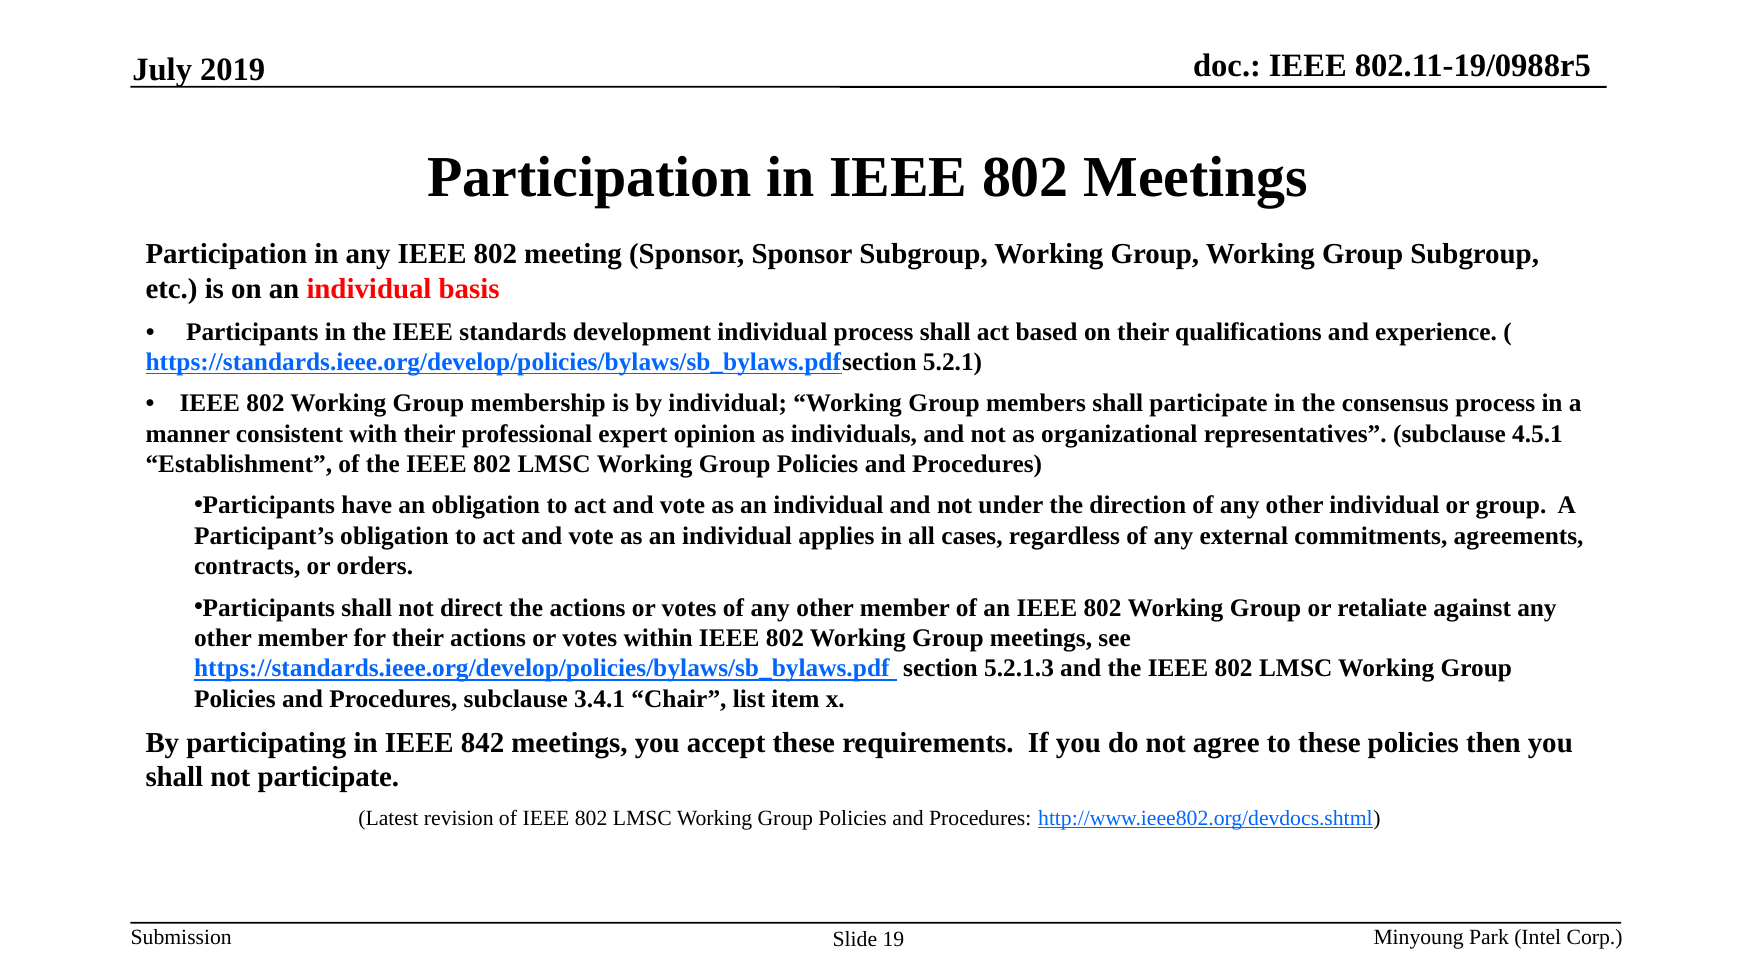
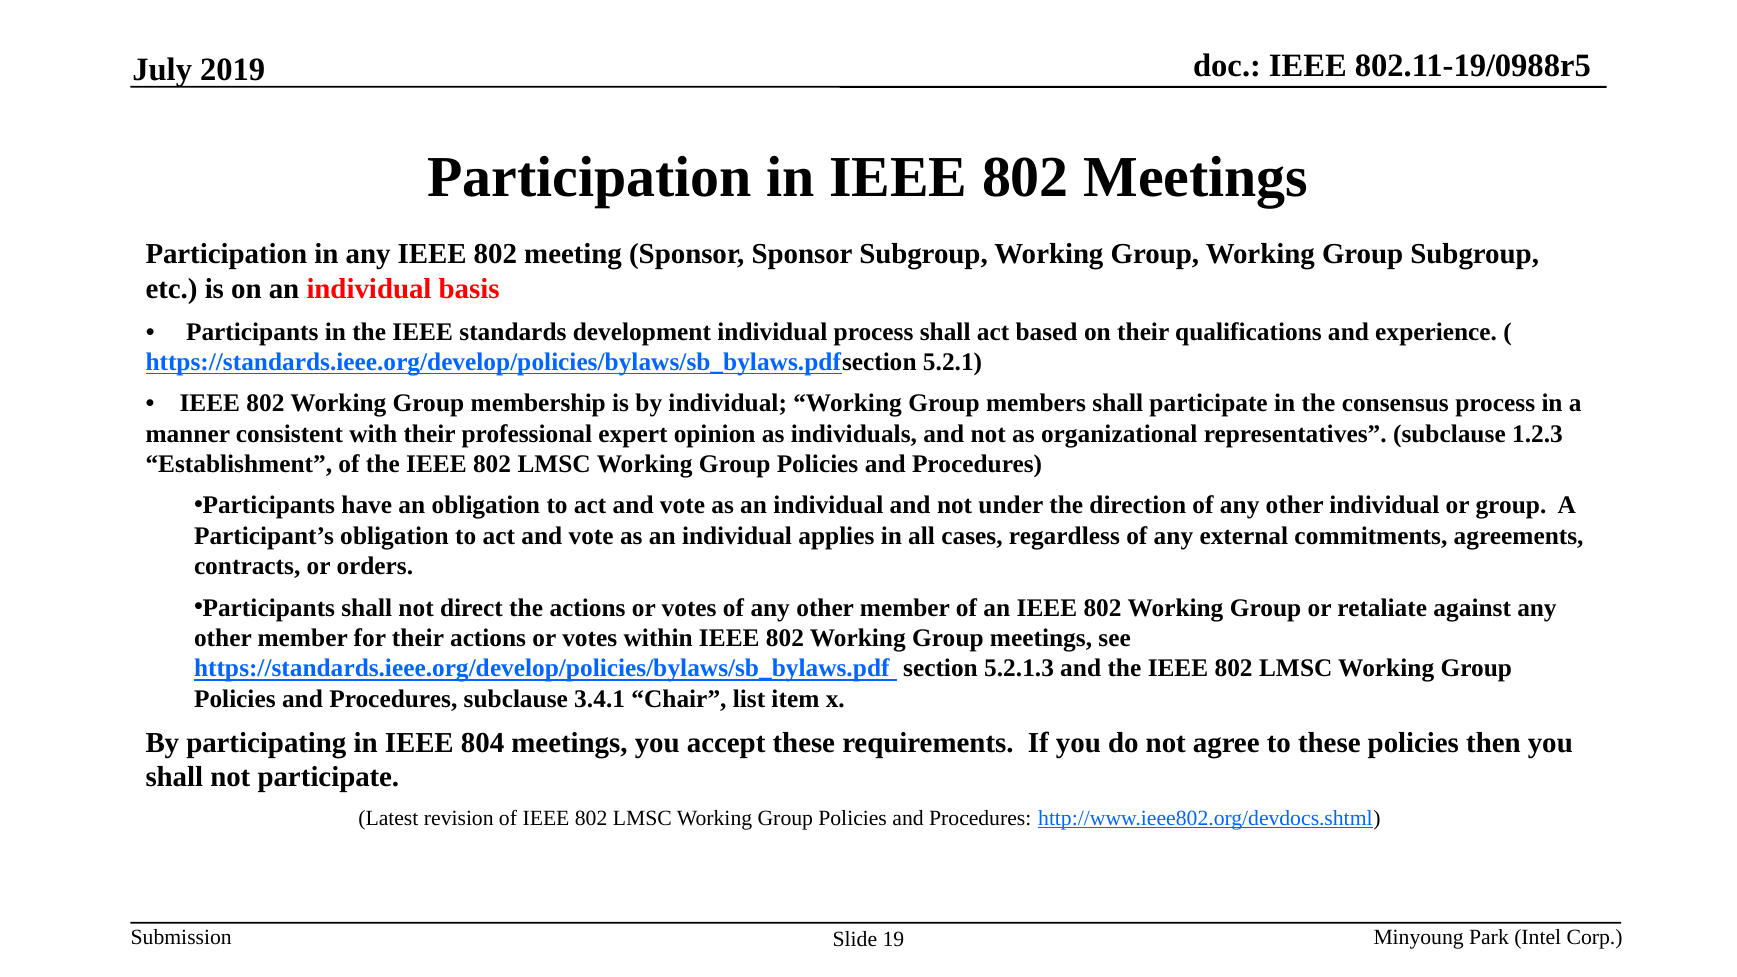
4.5.1: 4.5.1 -> 1.2.3 (1538, 434)
842: 842 -> 804 (483, 743)
